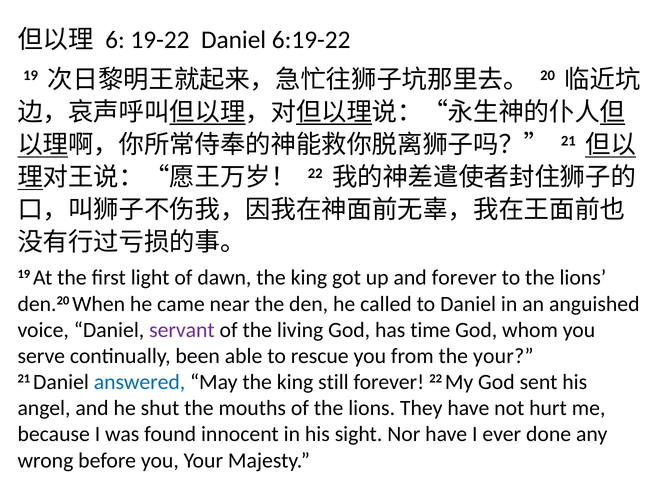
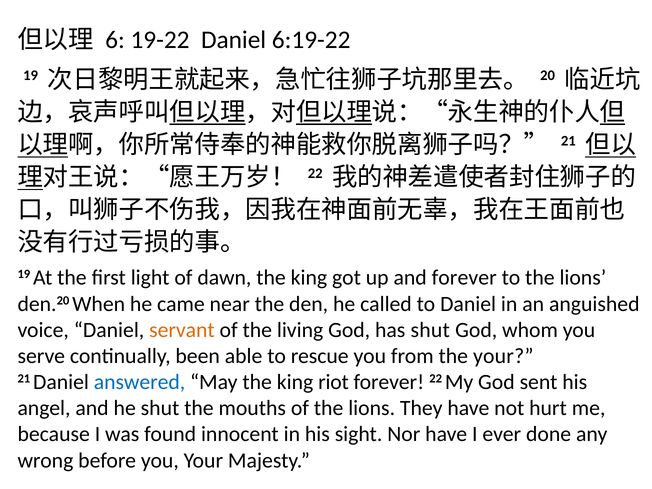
servant colour: purple -> orange (182, 330)
has time: time -> shut (430, 330)
still: still -> riot (334, 382)
